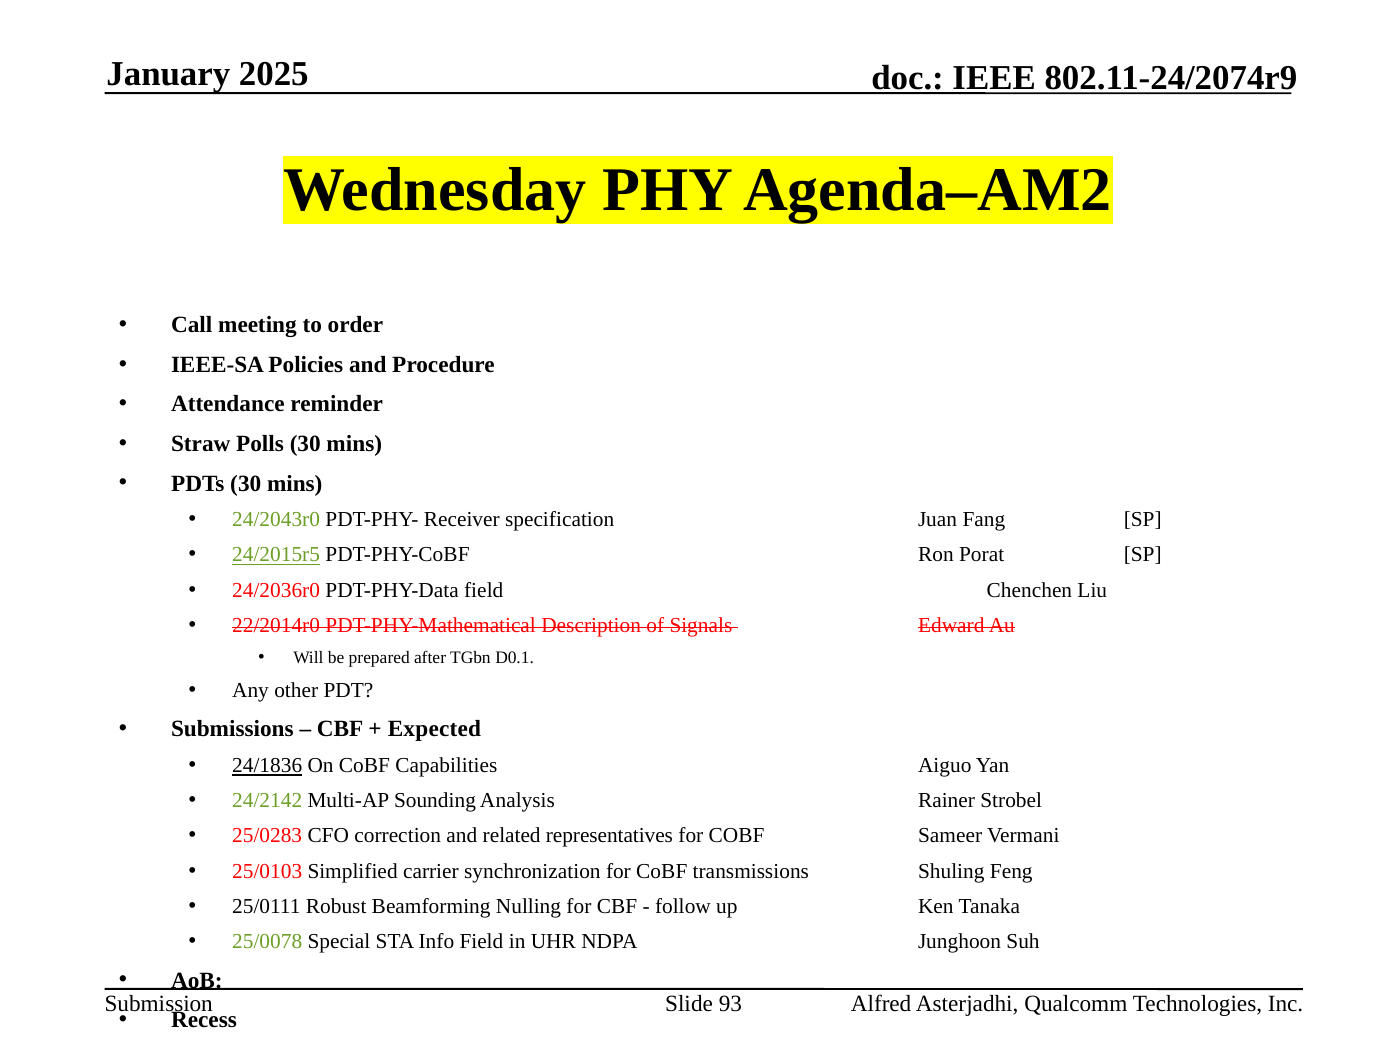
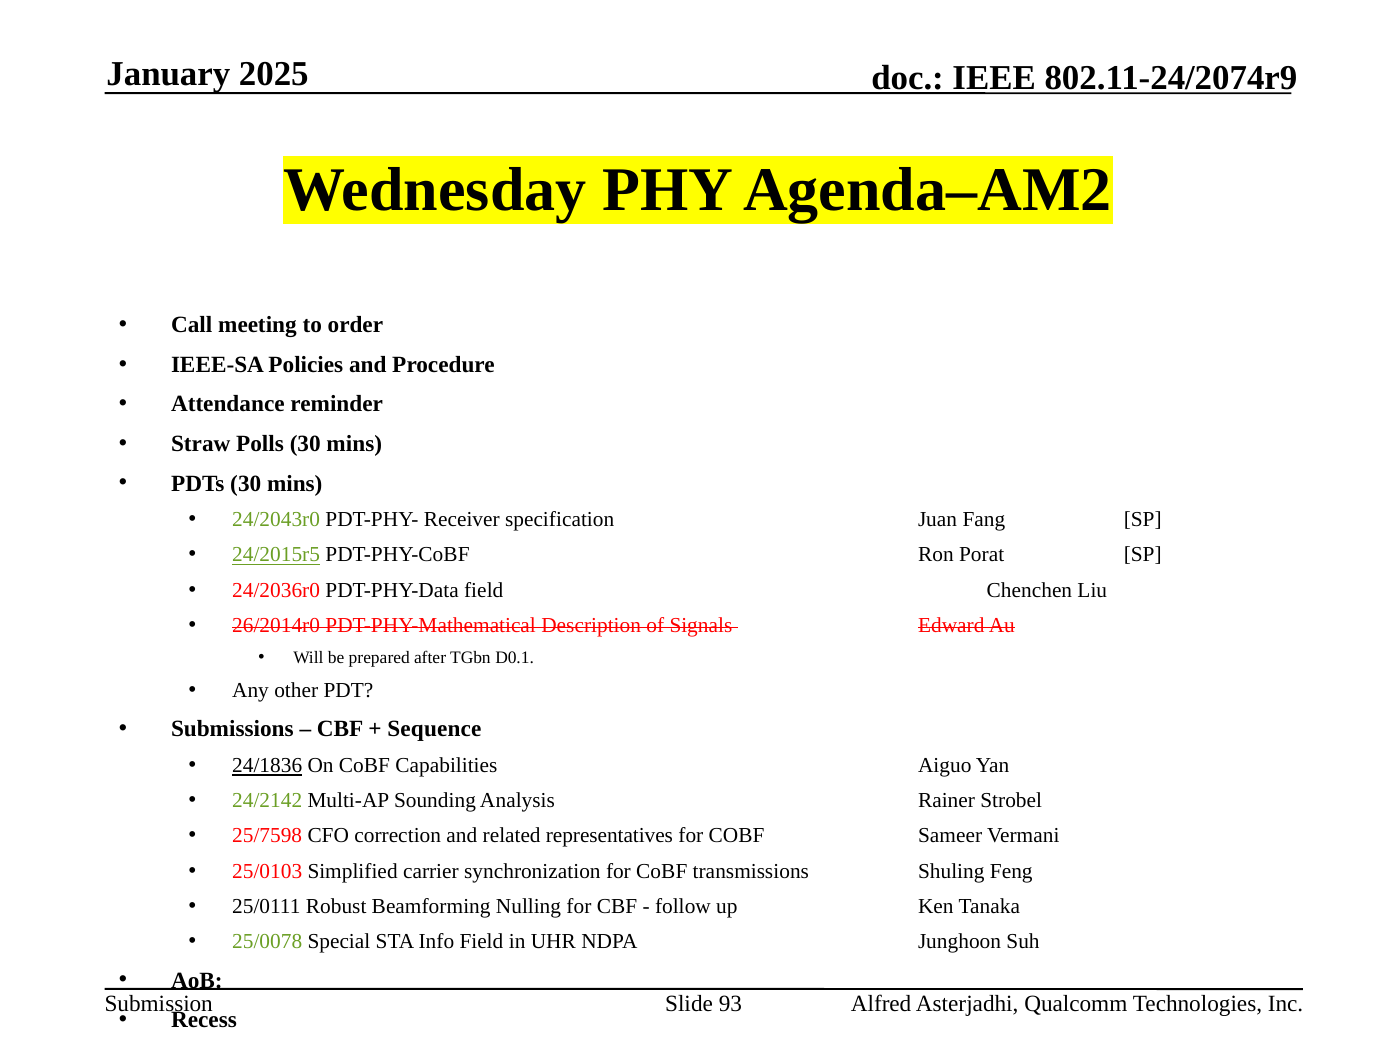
22/2014r0: 22/2014r0 -> 26/2014r0 (276, 626)
Expected: Expected -> Sequence (434, 729)
25/0283: 25/0283 -> 25/7598 (267, 836)
